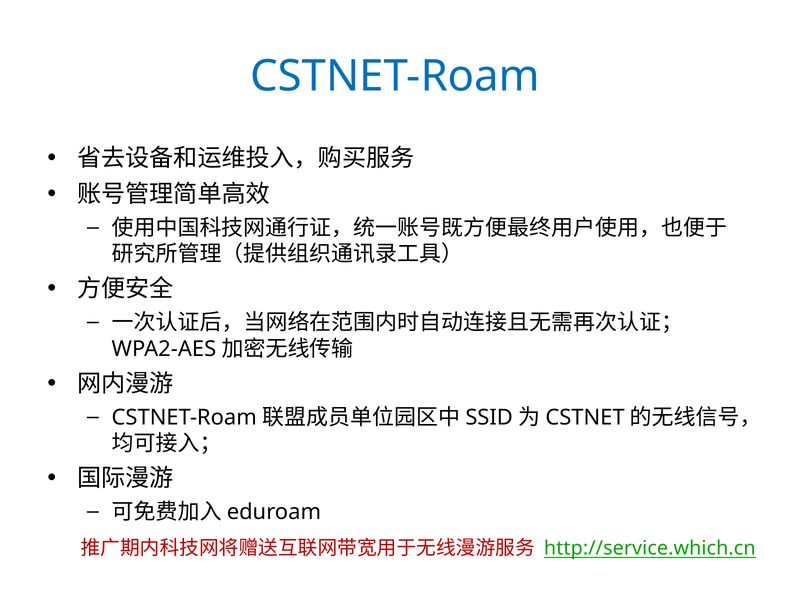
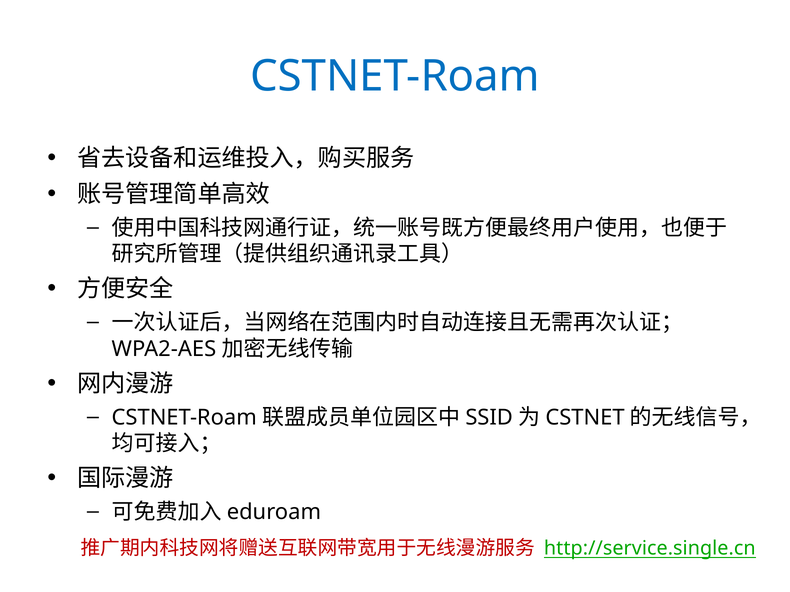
http://service.which.cn: http://service.which.cn -> http://service.single.cn (650, 549)
